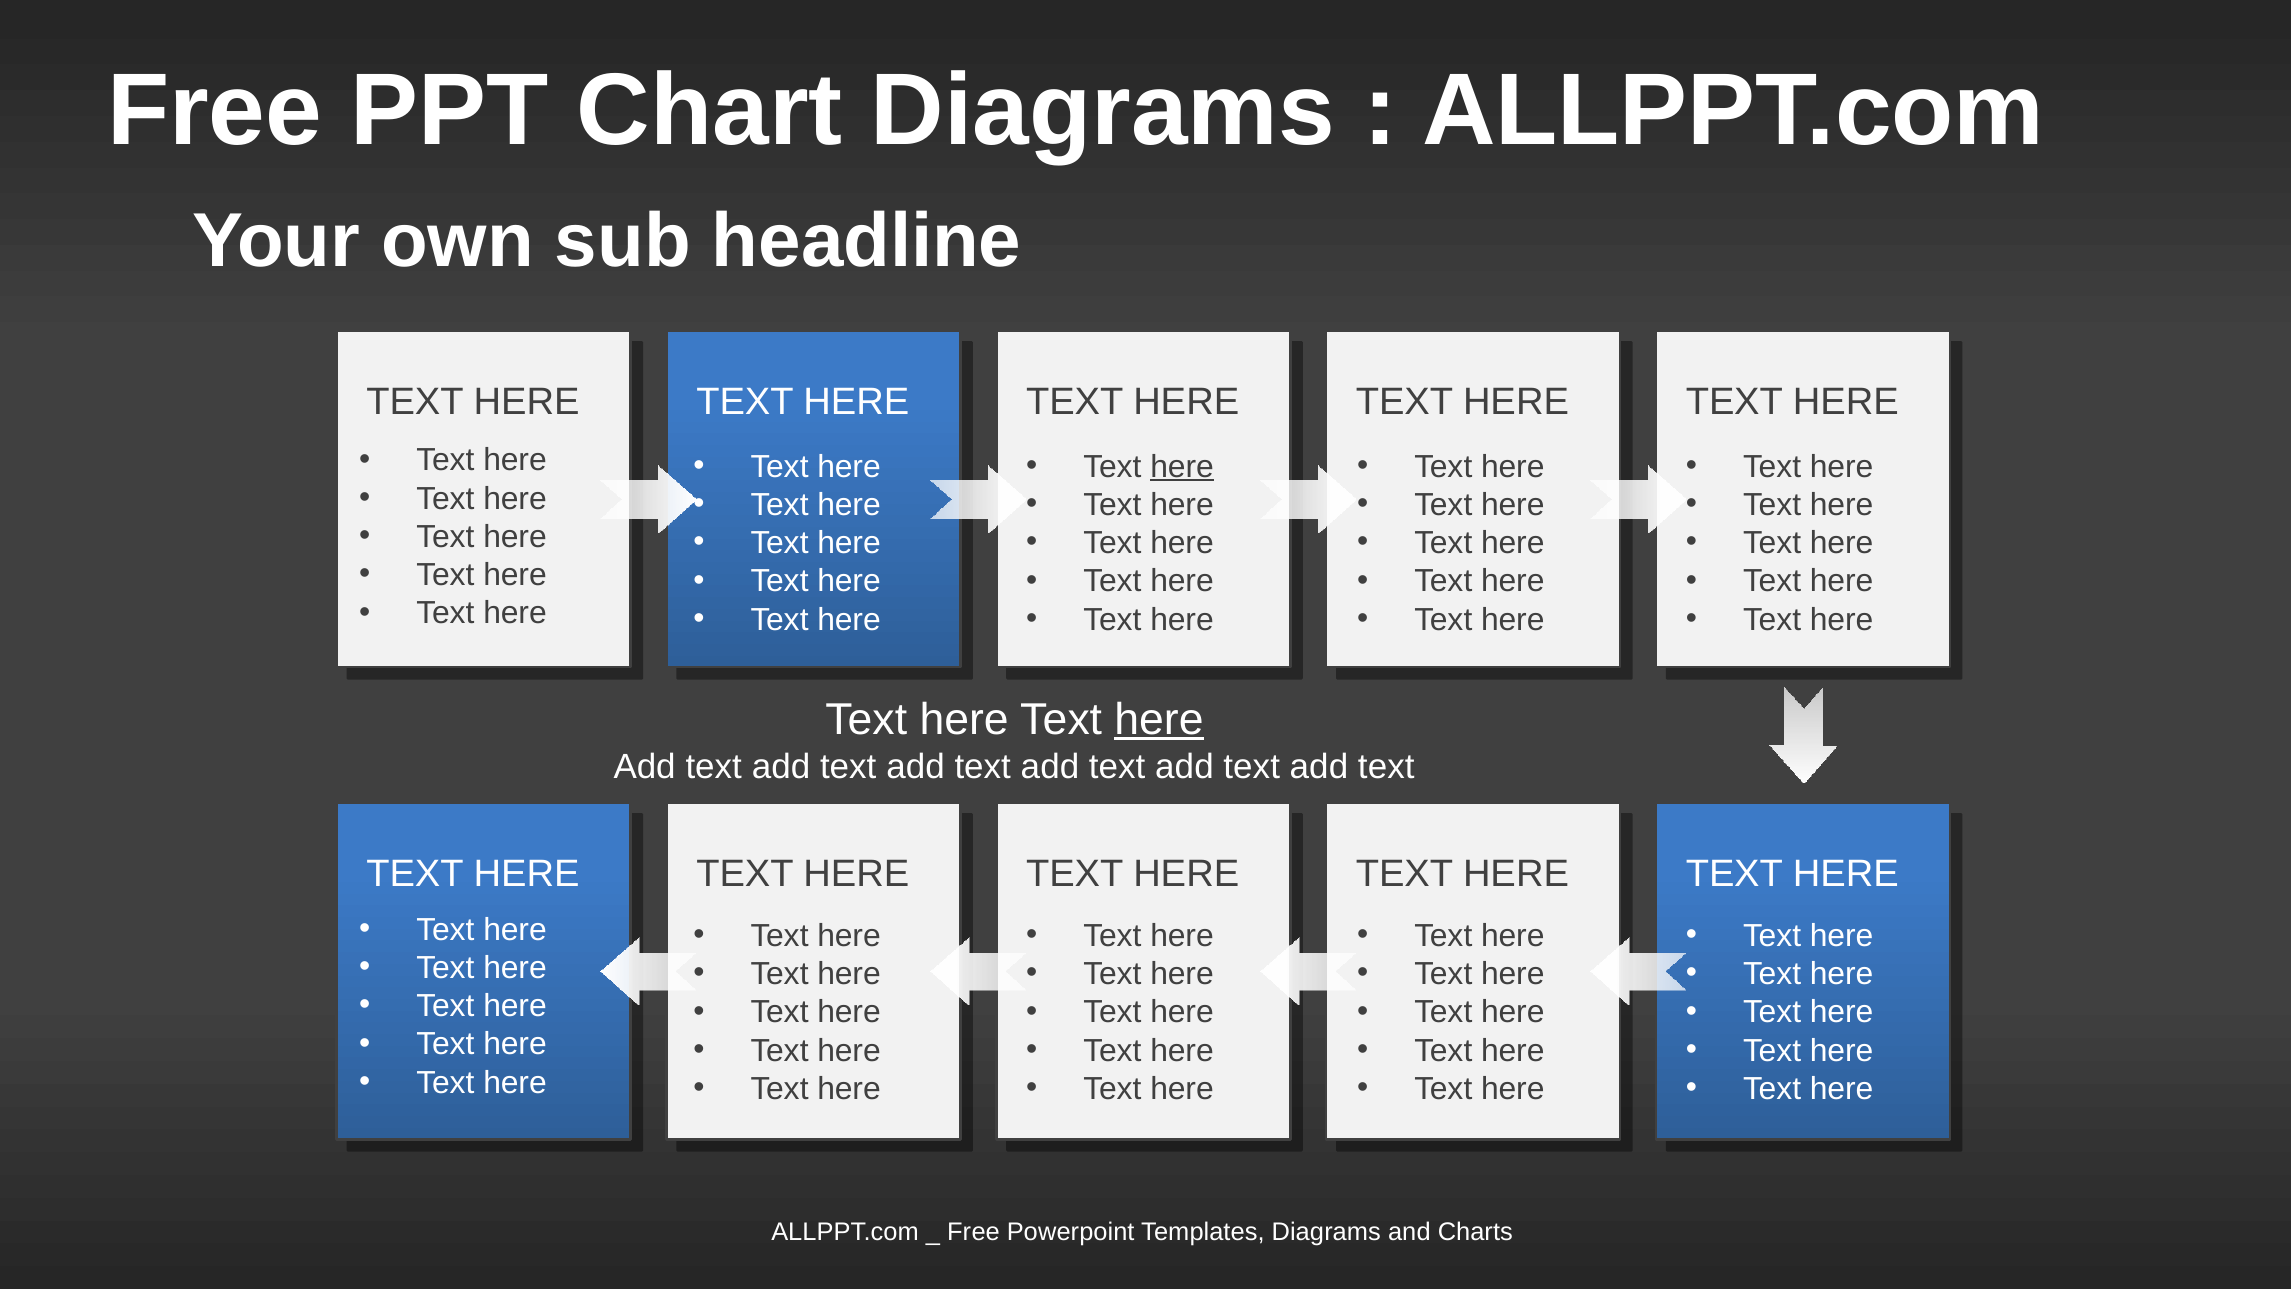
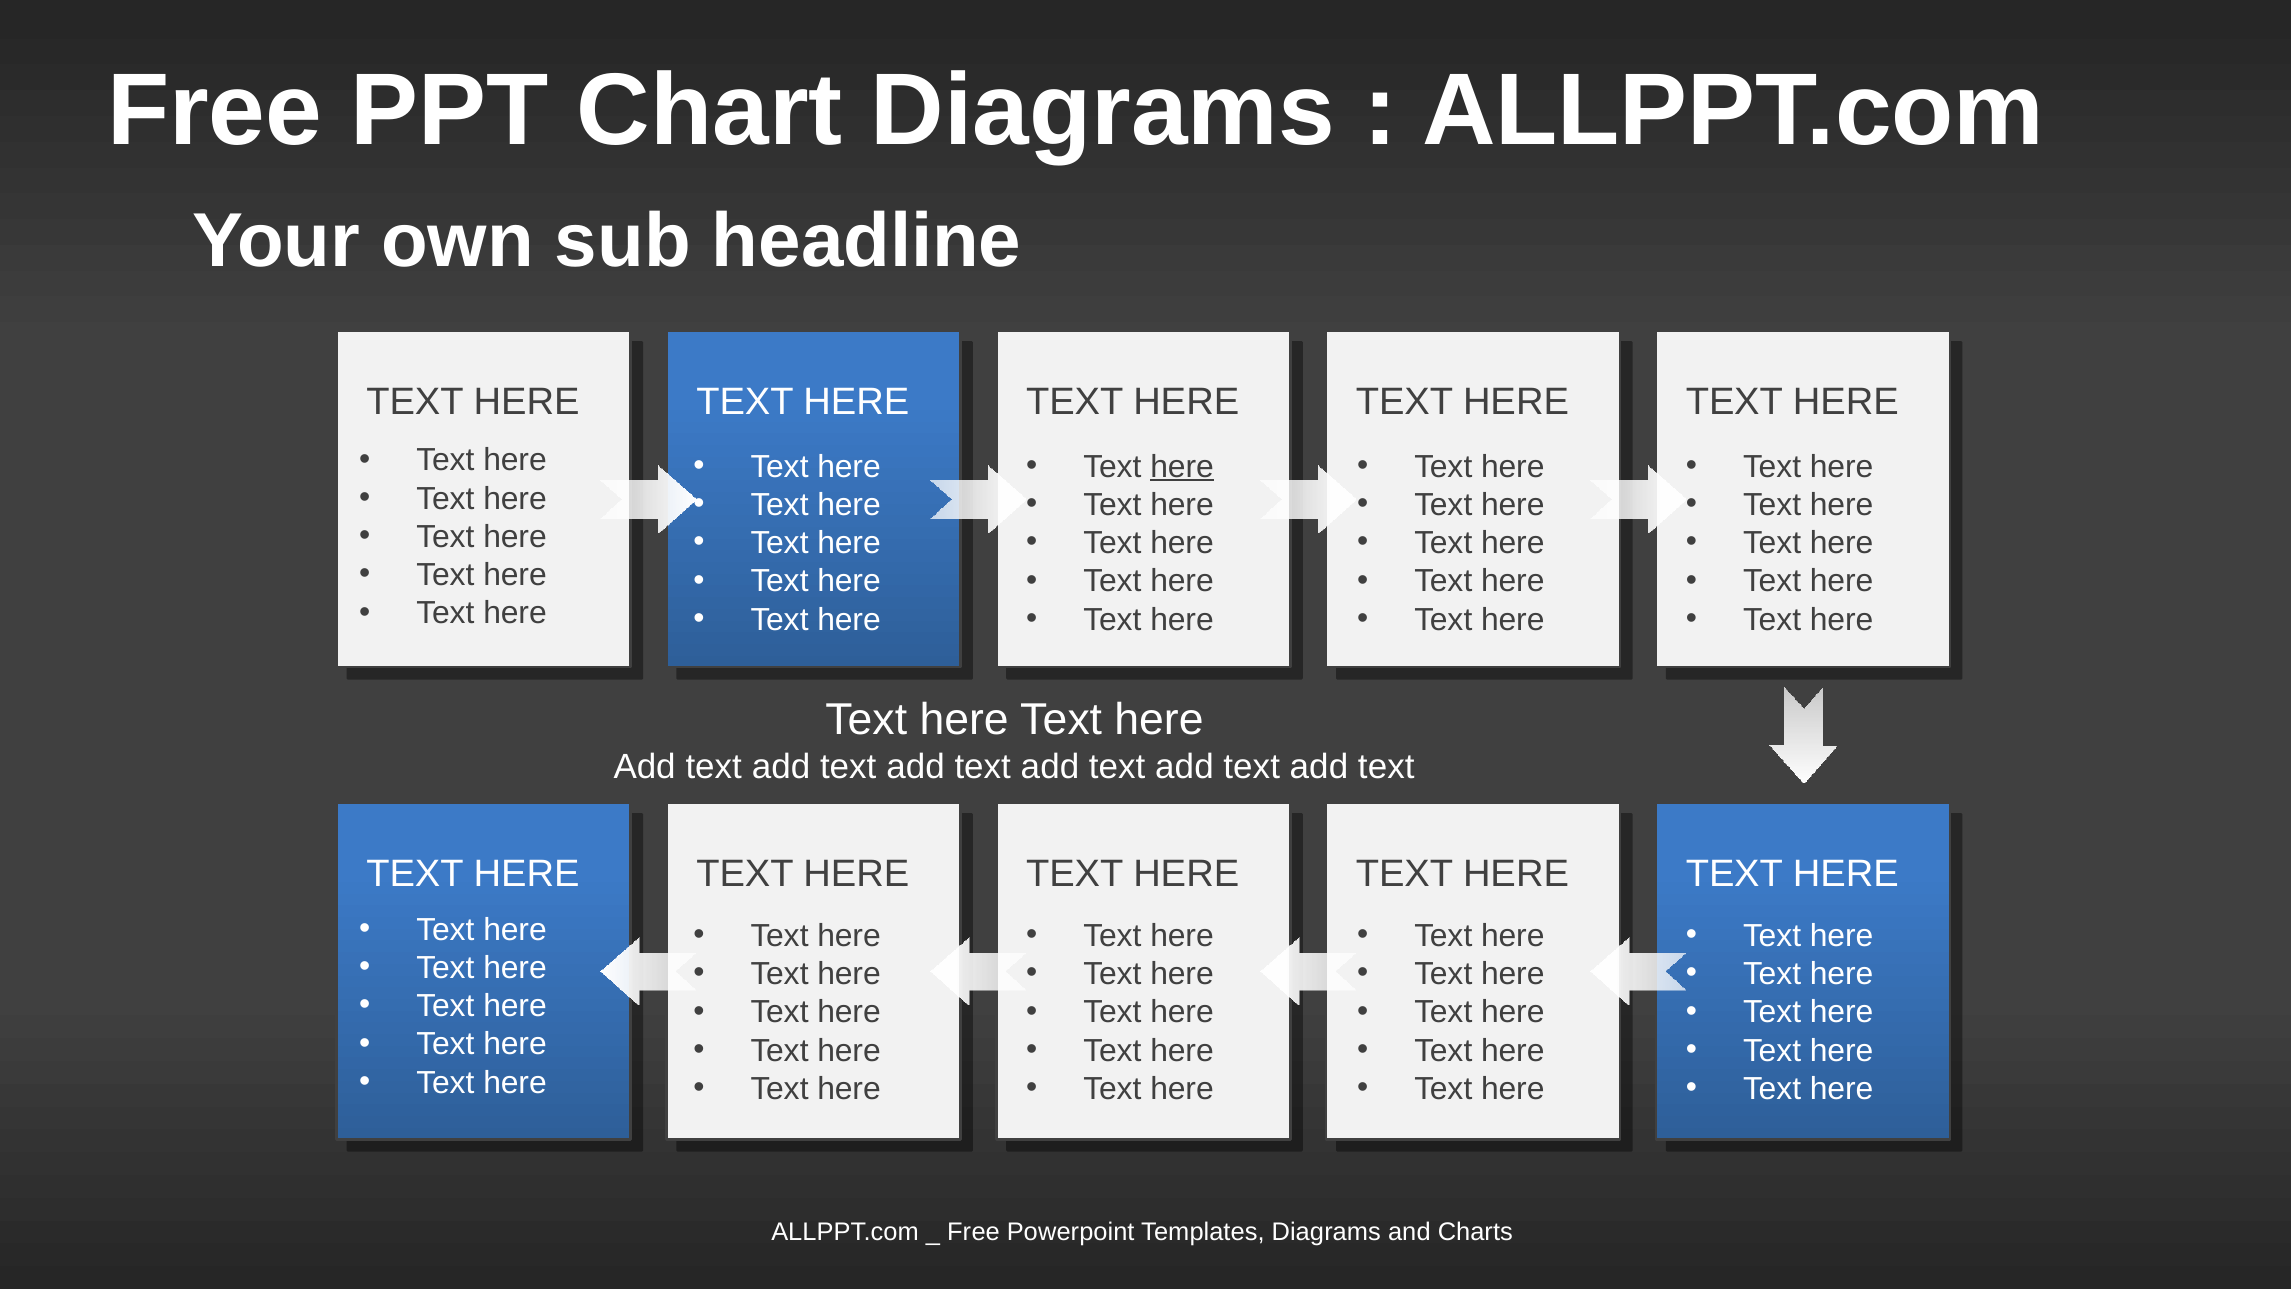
here underline: present -> none (1159, 719)
